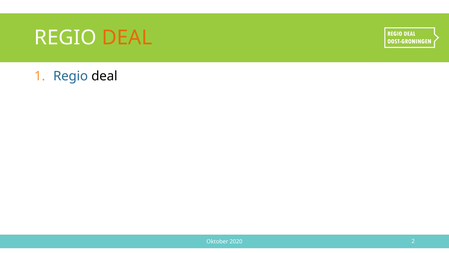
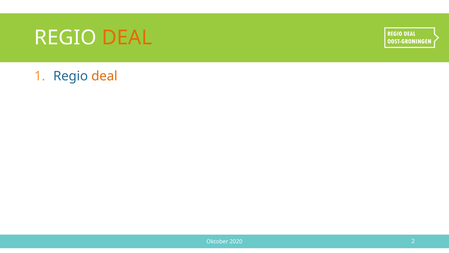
deal colour: black -> orange (104, 76)
